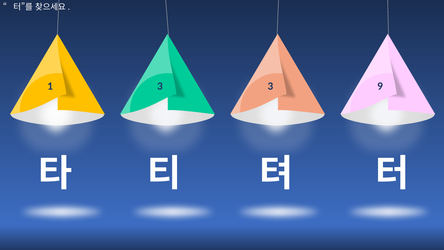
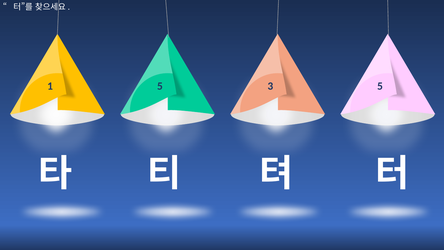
1 3: 3 -> 5 (160, 86)
3 9: 9 -> 5 (380, 86)
